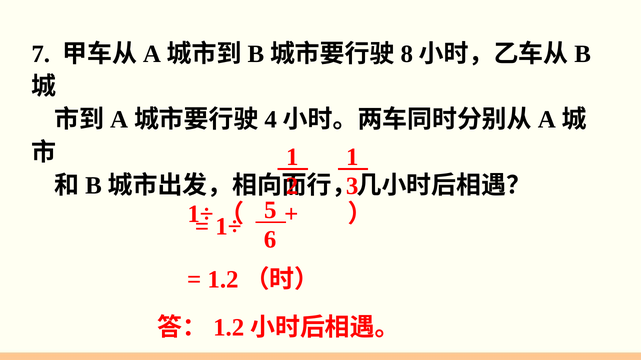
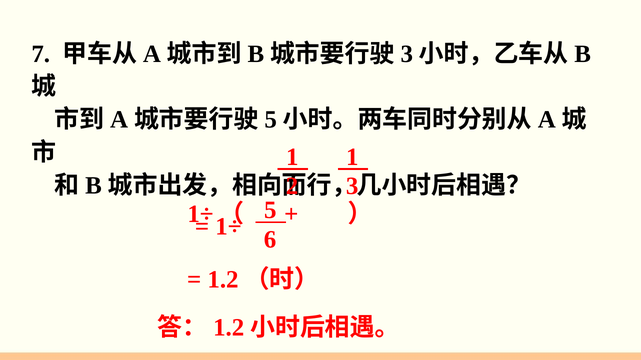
8: 8 -> 3 (407, 54)
4: 4 -> 5 (271, 120)
